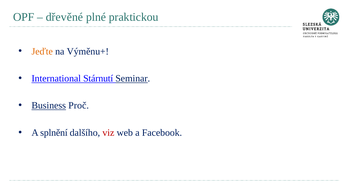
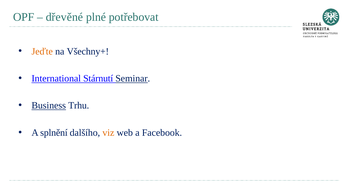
praktickou: praktickou -> potřebovat (134, 17)
Výměnu+: Výměnu+ -> Všechny+ (88, 51)
Proč: Proč -> Trhu (79, 105)
viz colour: red -> orange (108, 132)
